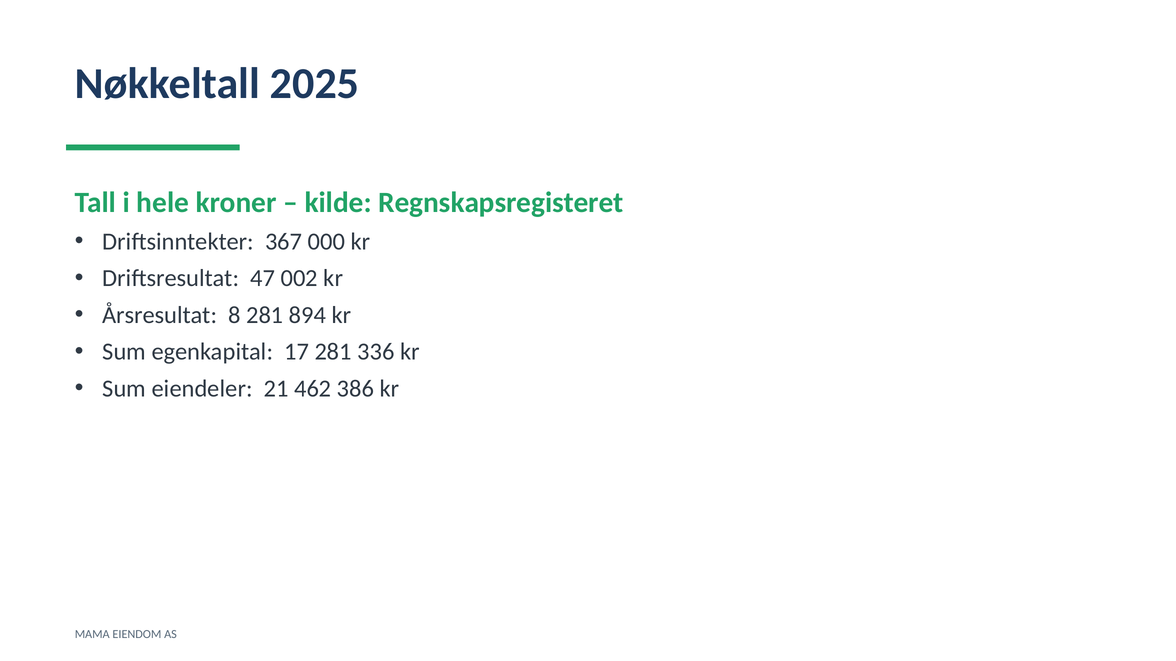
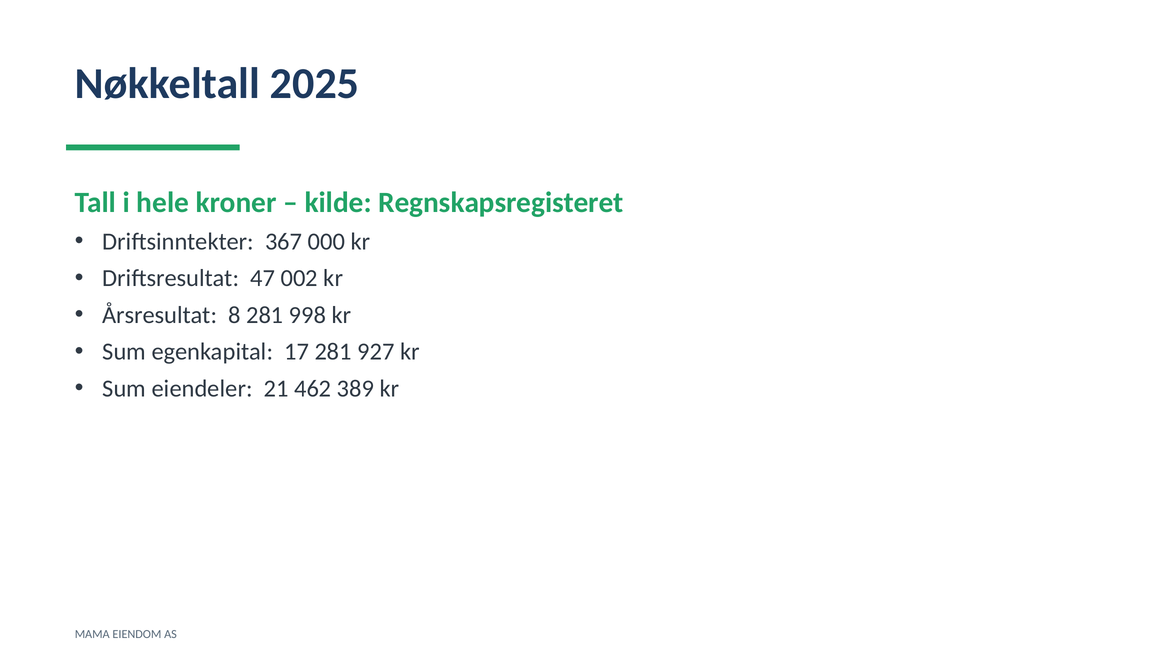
894: 894 -> 998 (308, 315)
336: 336 -> 927 (376, 352)
386: 386 -> 389 (356, 389)
